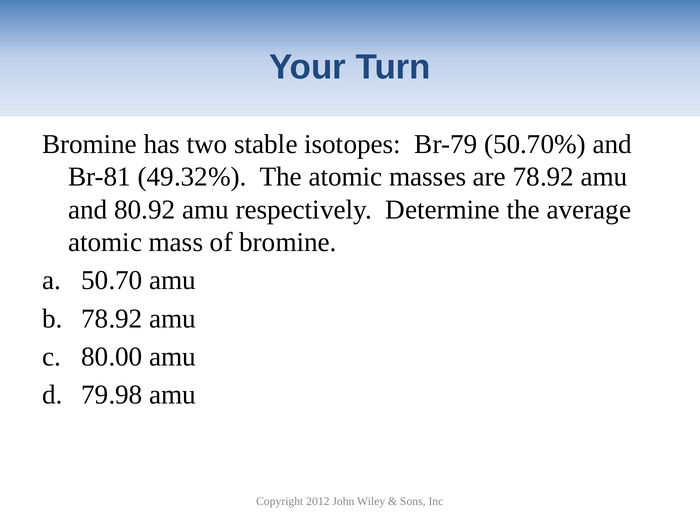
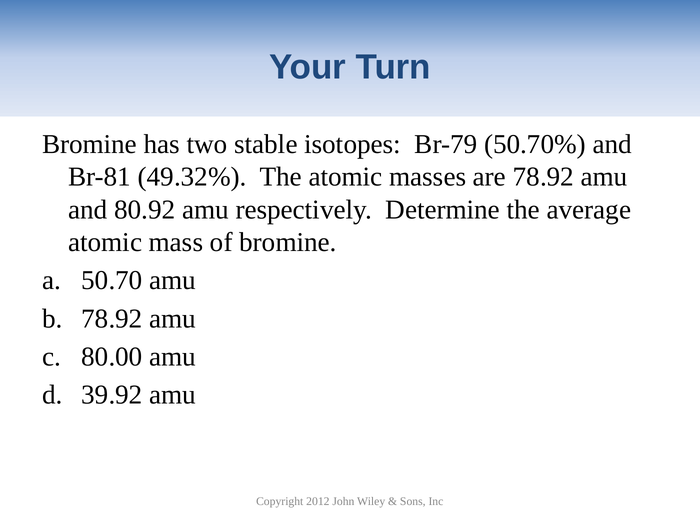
79.98: 79.98 -> 39.92 (112, 395)
